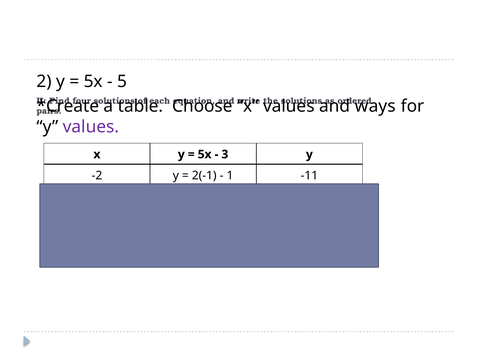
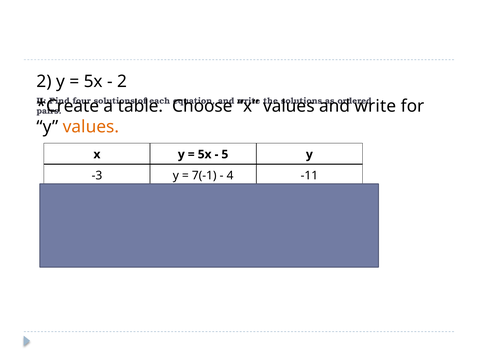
5: 5 -> 2 (122, 82)
ways: ways -> write (375, 106)
values colour: purple -> orange (91, 127)
3: 3 -> 5 (225, 155)
-2: -2 -> -3 (97, 176)
2(-1: 2(-1 -> 7(-1 (204, 176)
1: 1 -> 4 (230, 176)
